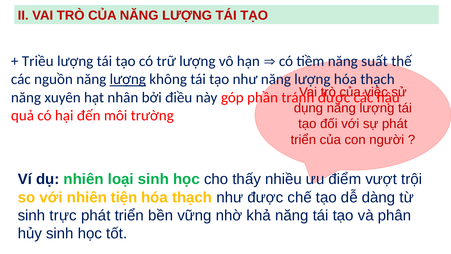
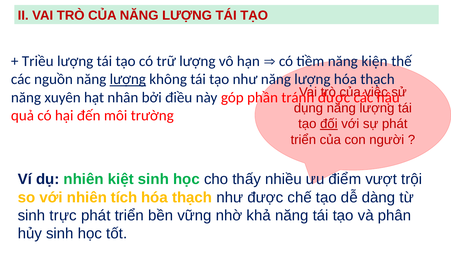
suất: suất -> kiện (374, 61)
đối underline: none -> present (329, 124)
loại: loại -> kiệt (121, 179)
tiện: tiện -> tích (124, 197)
